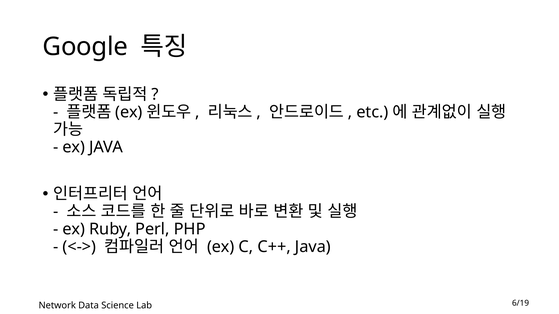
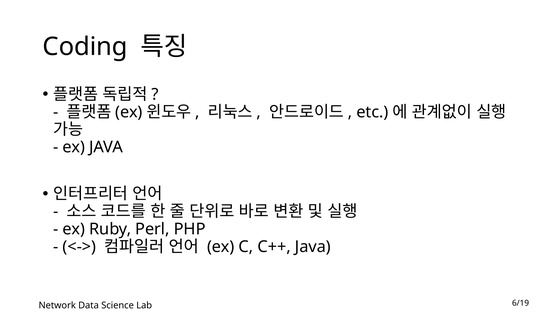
Google: Google -> Coding (85, 47)
